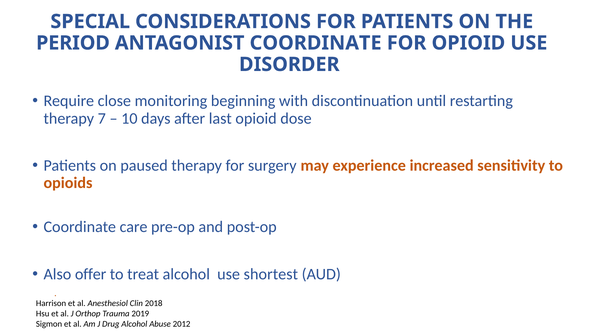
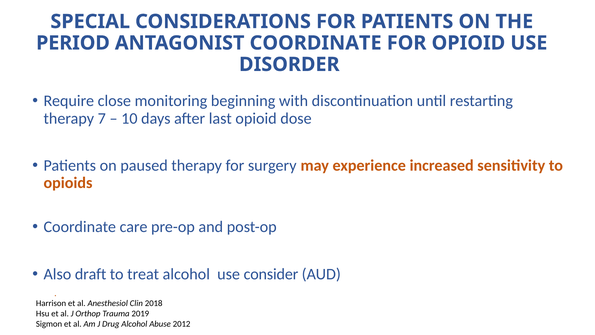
offer: offer -> draft (91, 274)
shortest: shortest -> consider (271, 274)
